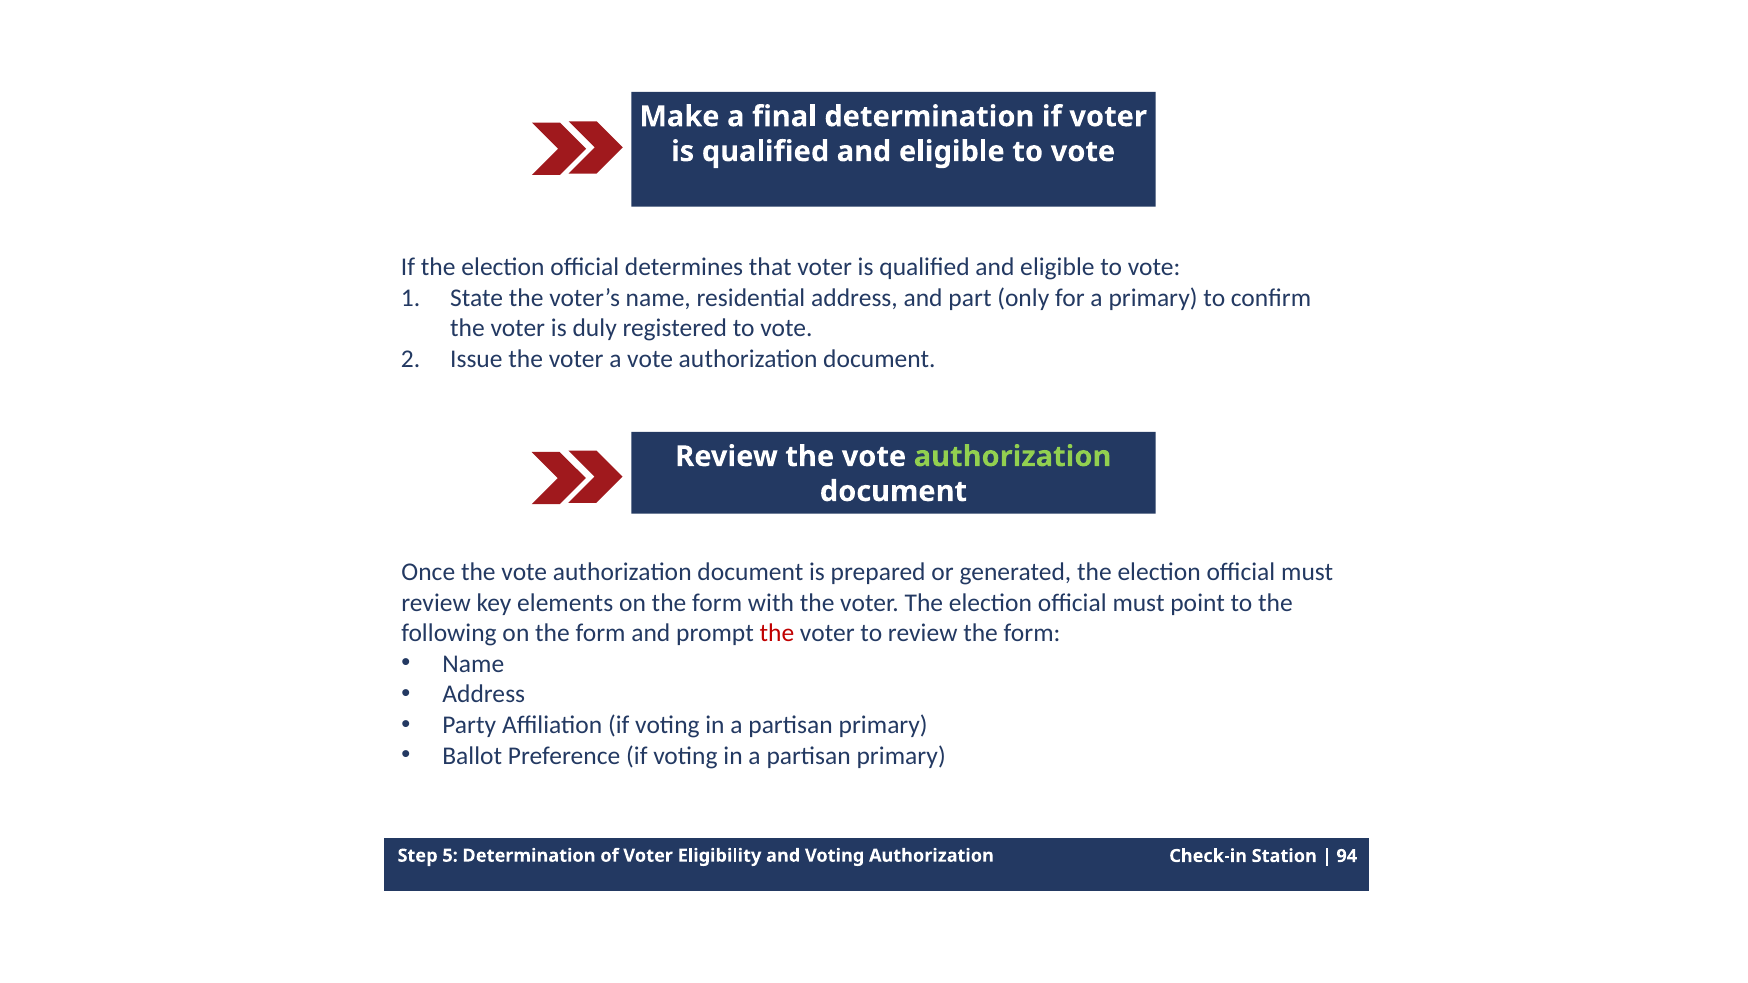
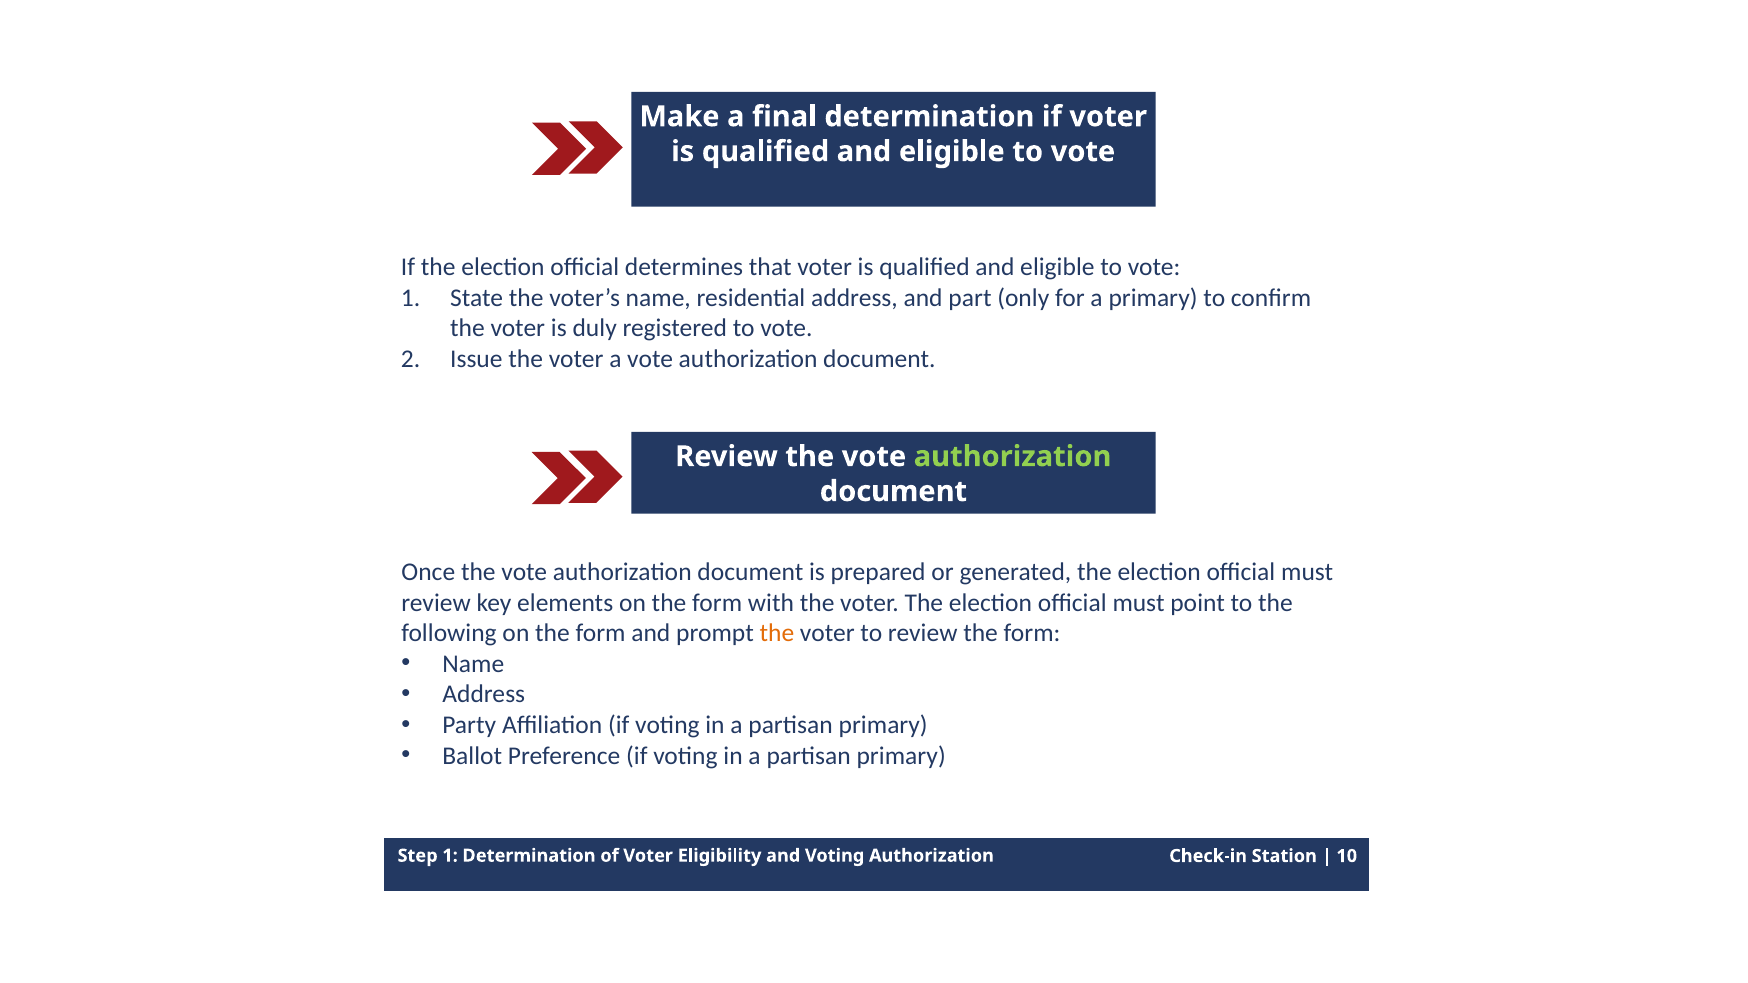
the colour: red -> orange (777, 633)
Step 5: 5 -> 1 (450, 856)
94: 94 -> 10 (1347, 856)
